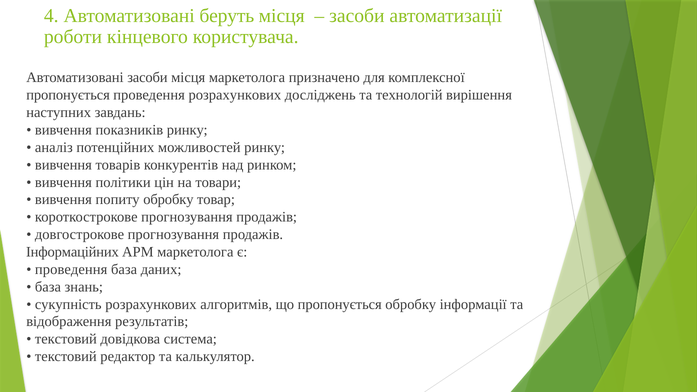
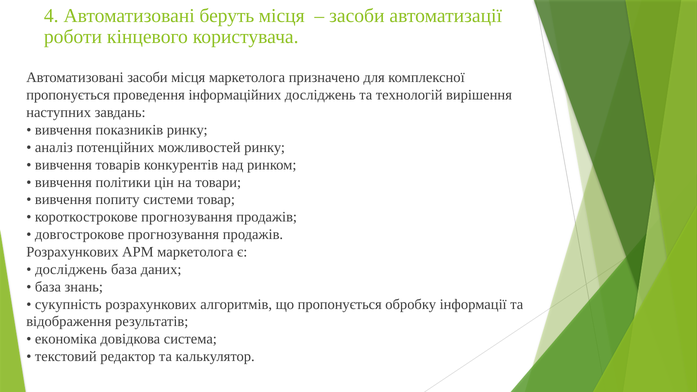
проведення розрахункових: розрахункових -> інформаційних (235, 95)
попиту обробку: обробку -> системи (168, 200)
Інформаційних: Інформаційних -> Розрахункових (72, 252)
проведення: проведення -> досліджень (71, 269)
текстовий: текстовий -> економіка (66, 339)
